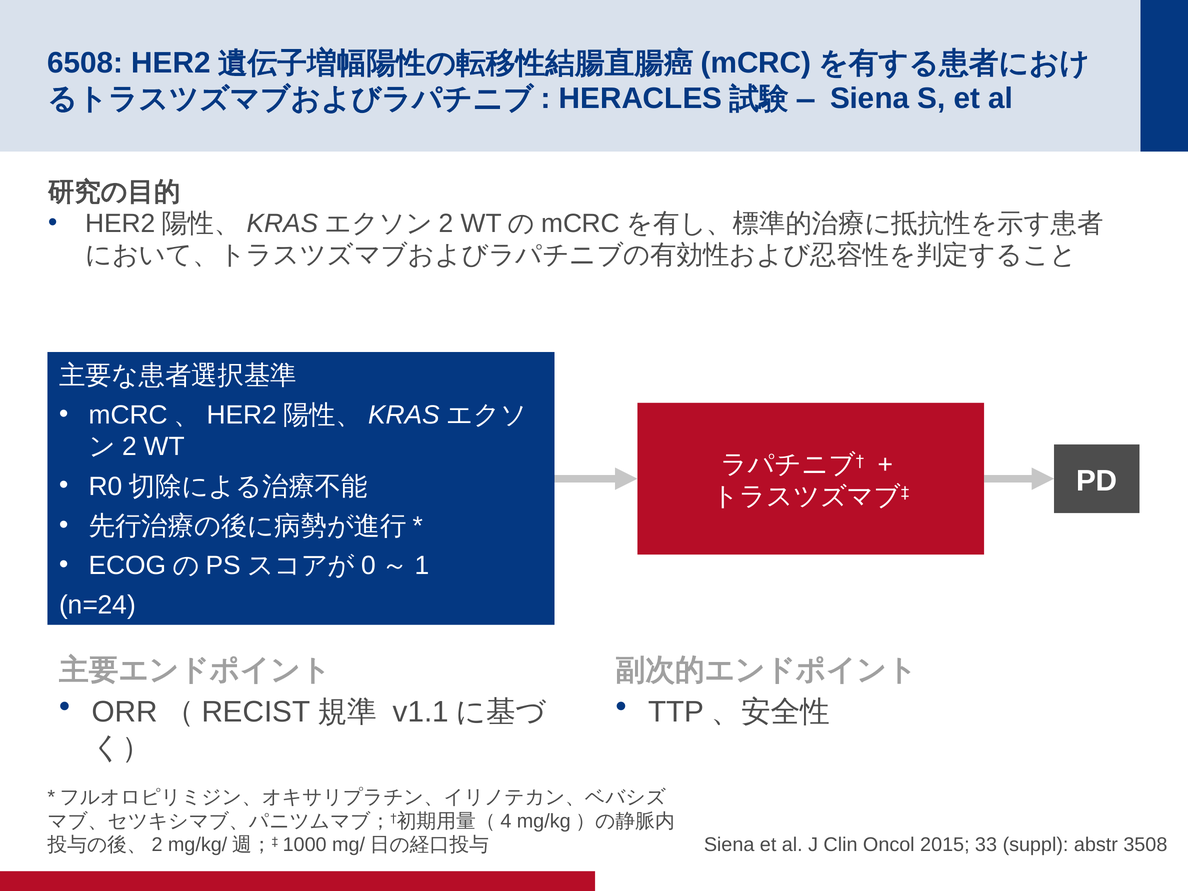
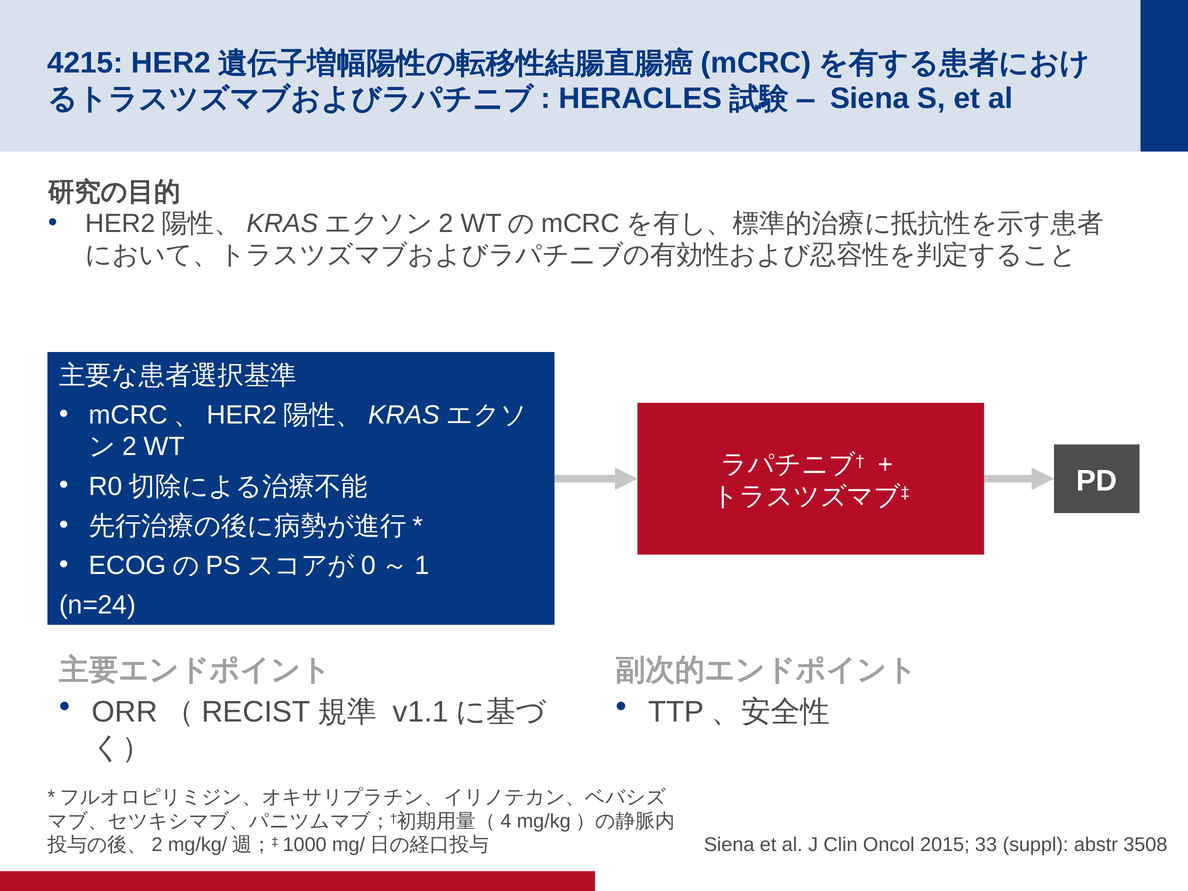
6508: 6508 -> 4215 (85, 63)
